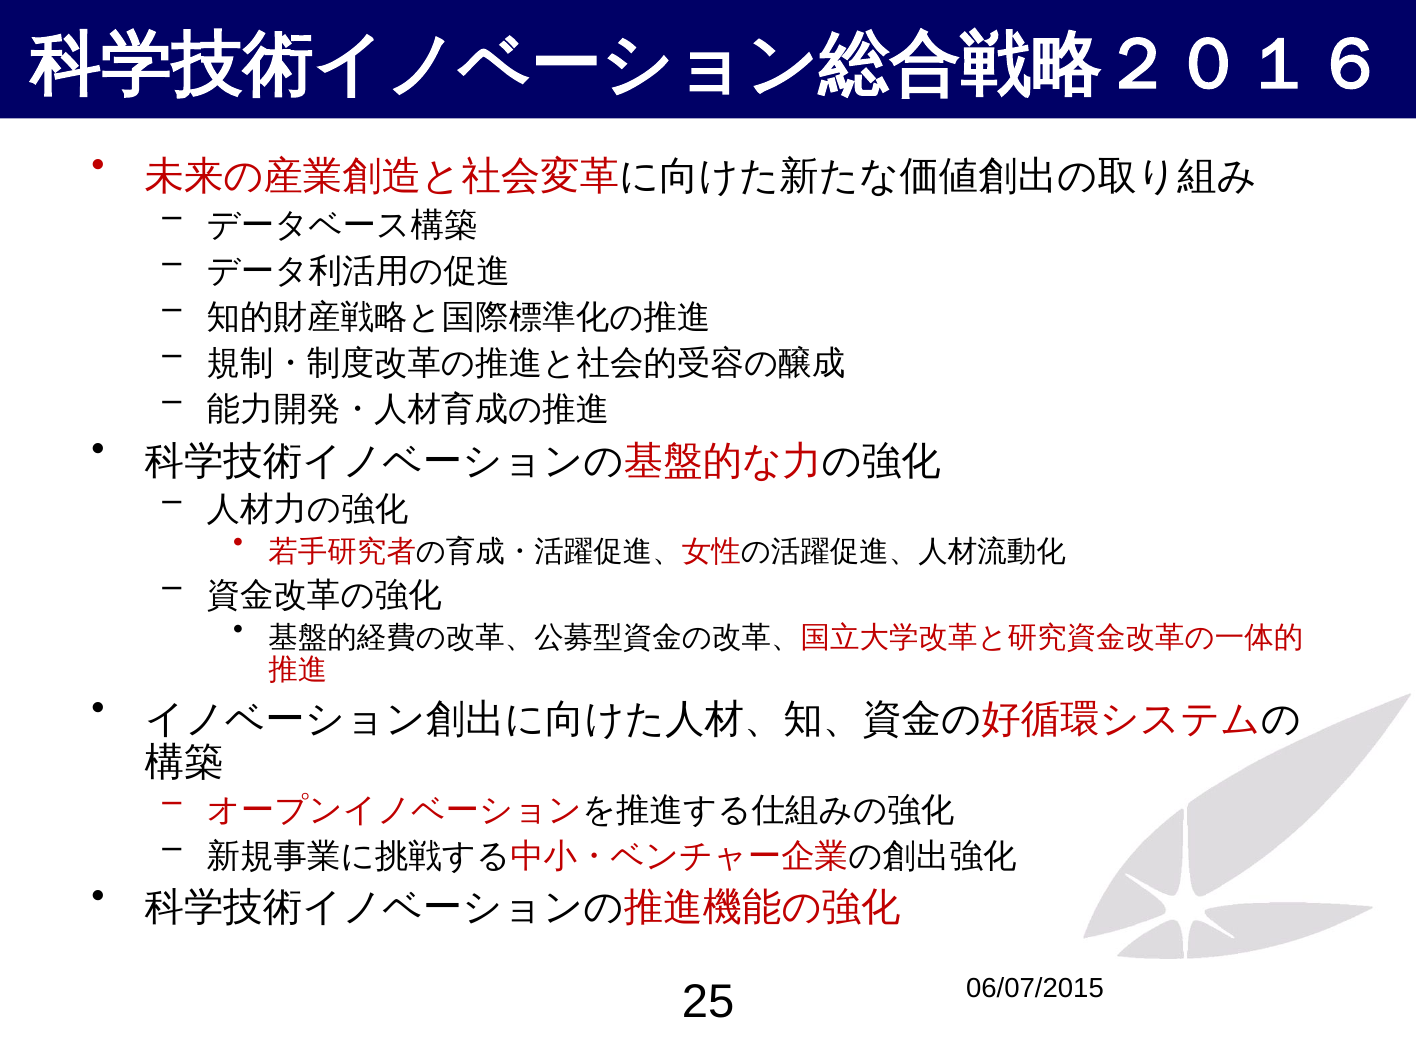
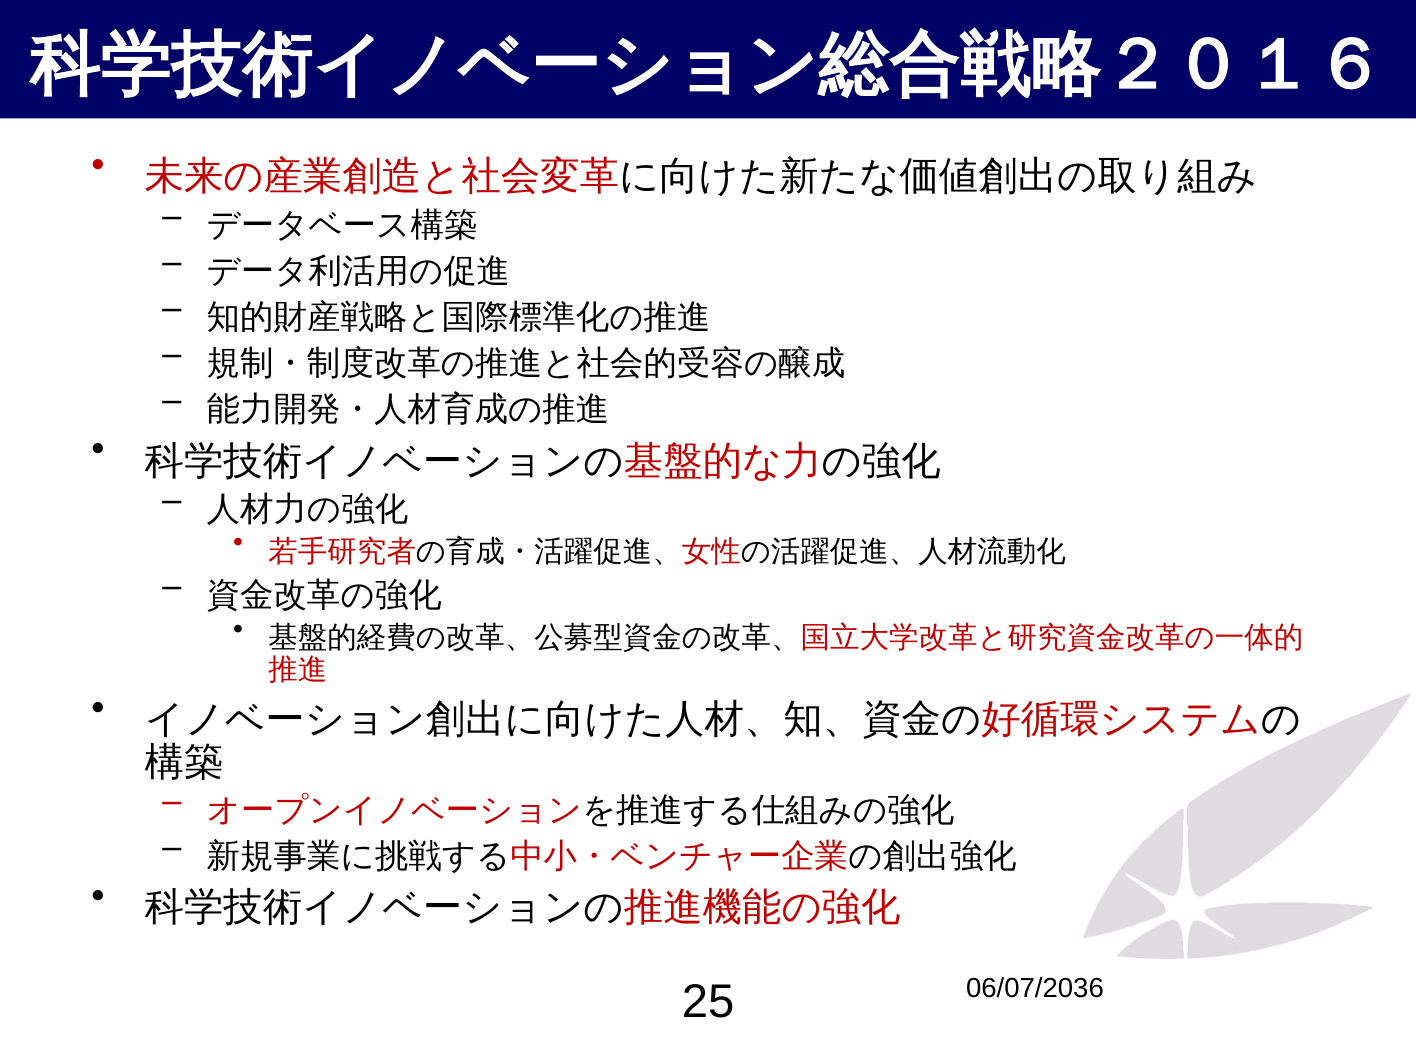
06/07/2015: 06/07/2015 -> 06/07/2036 (1035, 989)
